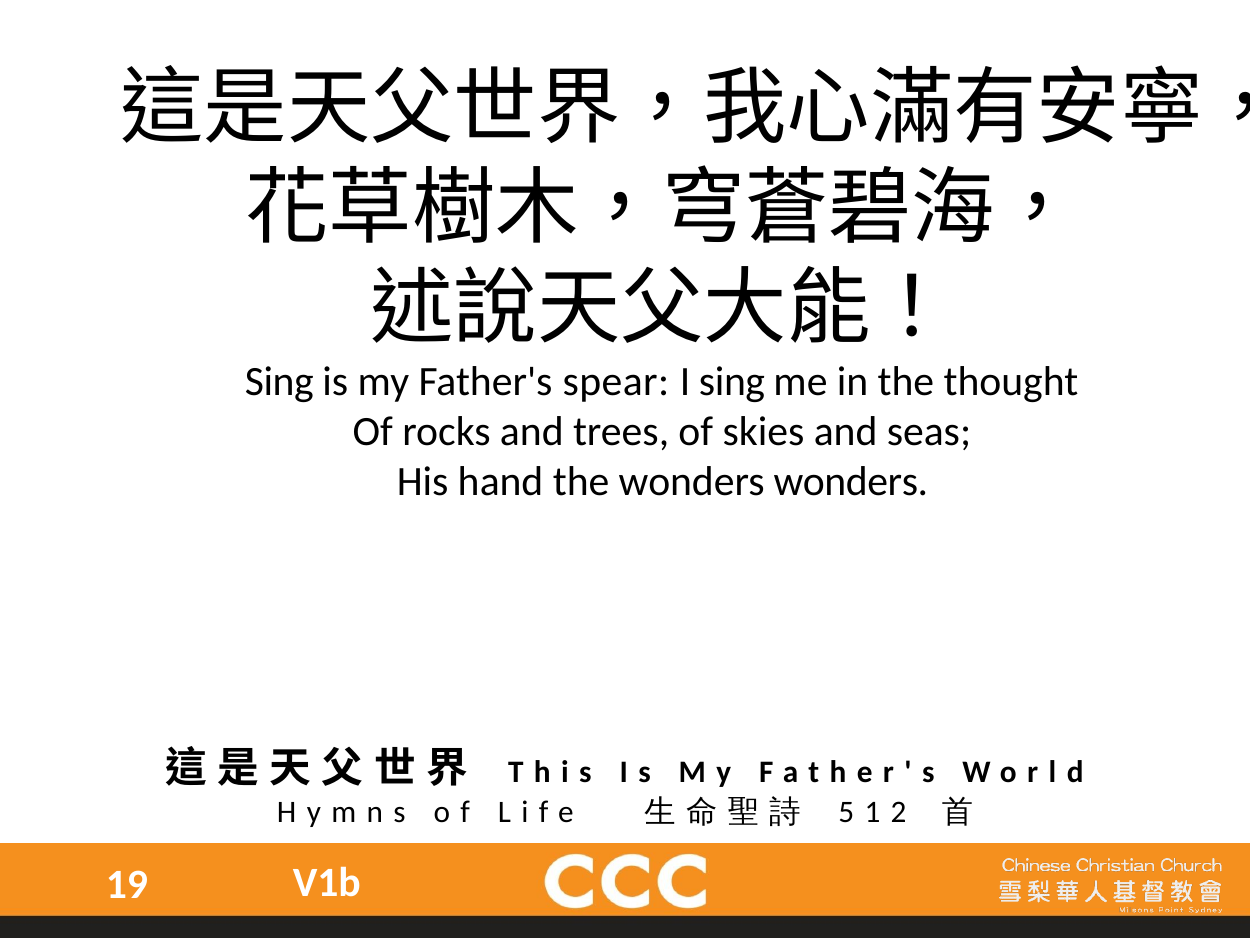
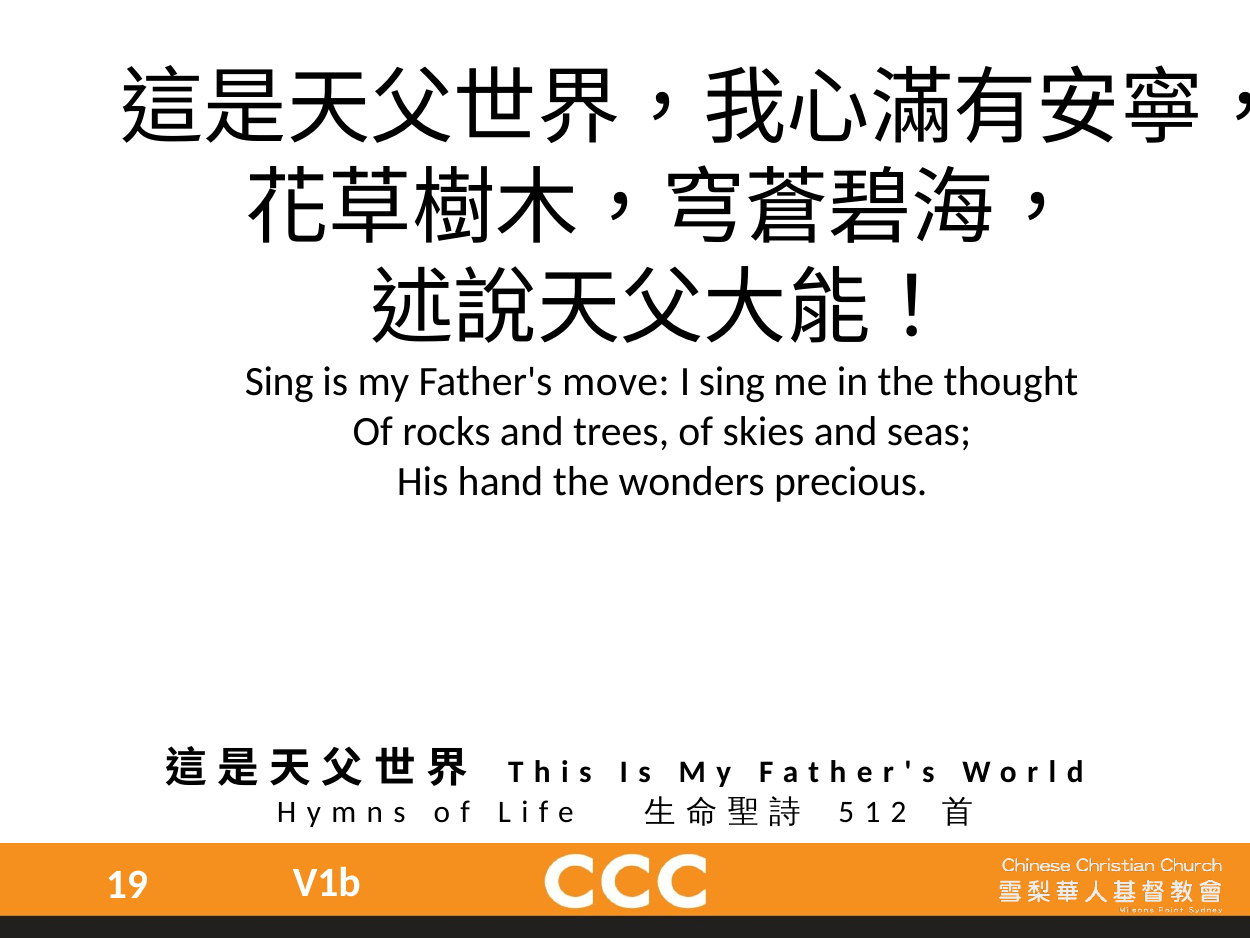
spear: spear -> move (616, 381)
wonders wonders: wonders -> precious (851, 481)
